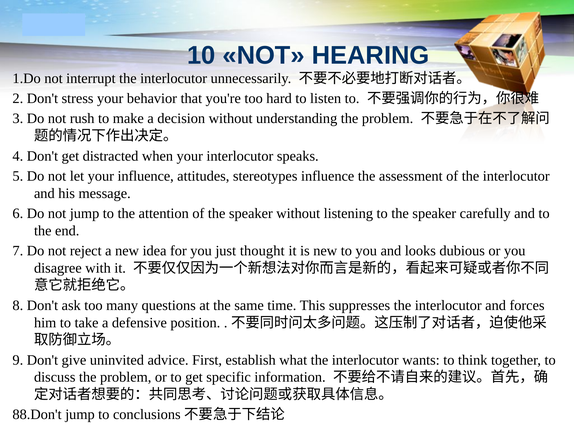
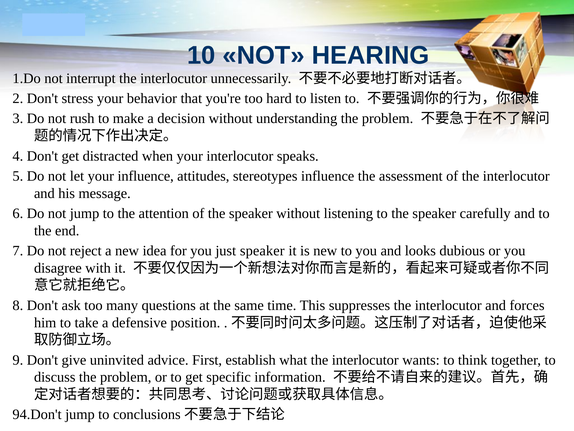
just thought: thought -> speaker (262, 250)
88.Don't: 88.Don't -> 94.Don't (37, 414)
